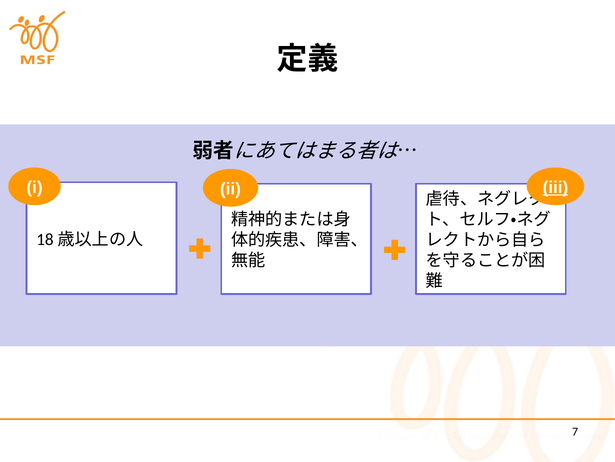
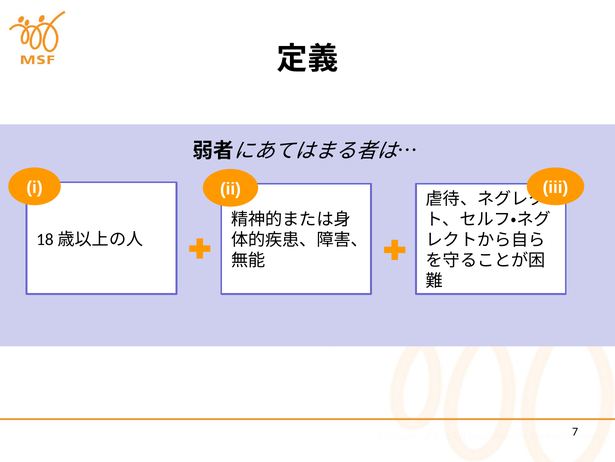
iii underline: present -> none (555, 187)
